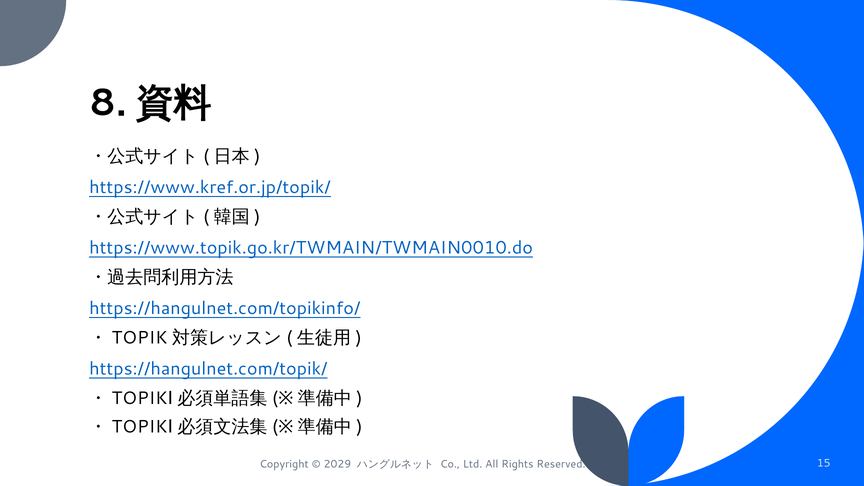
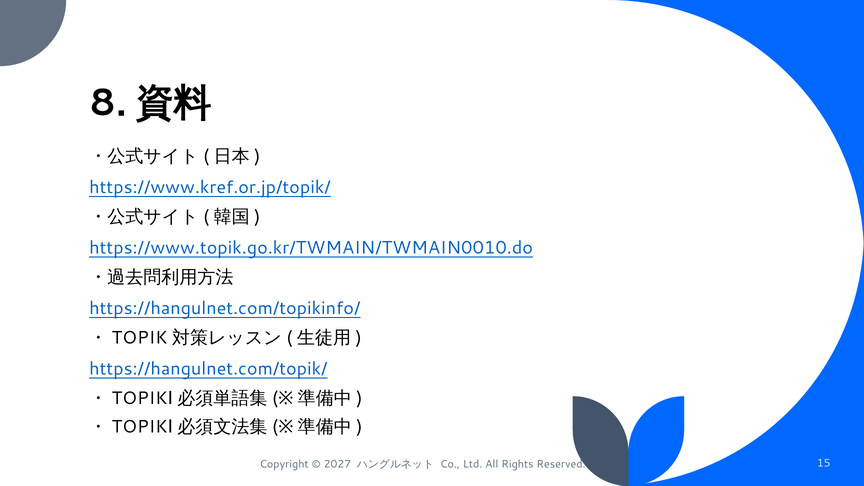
2029: 2029 -> 2027 (337, 464)
